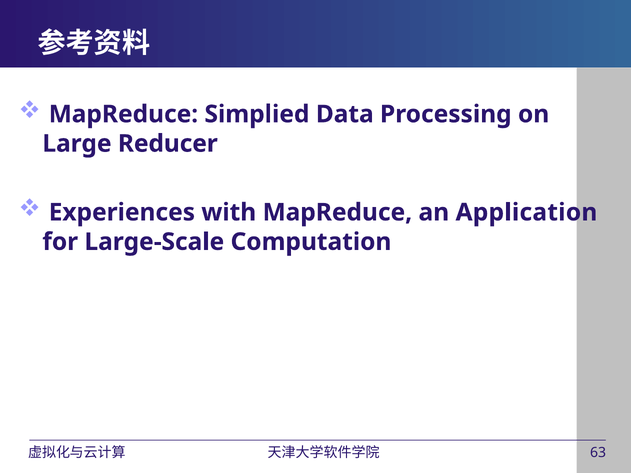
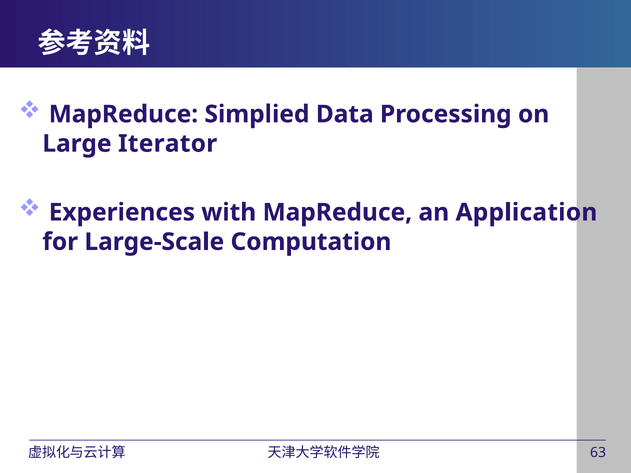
Reducer: Reducer -> Iterator (168, 144)
